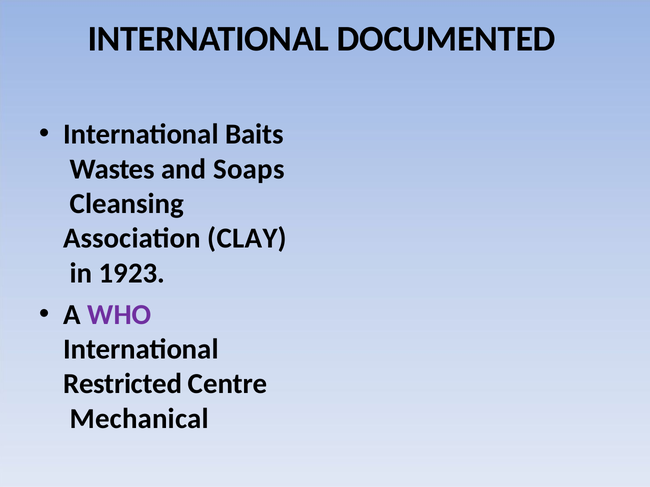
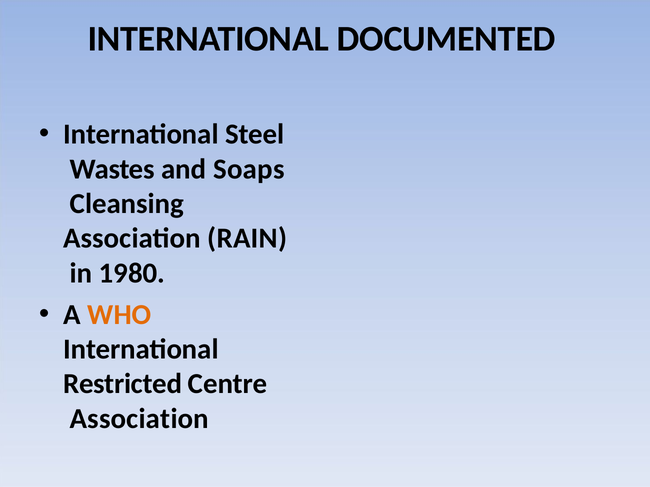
Baits: Baits -> Steel (255, 135)
CLAY: CLAY -> RAIN (247, 239)
1923: 1923 -> 1980 (132, 273)
WHO colour: purple -> orange (119, 315)
Mechanical: Mechanical -> Association (139, 419)
